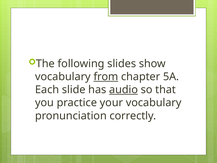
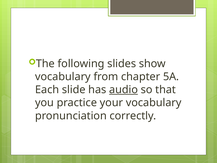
from underline: present -> none (106, 77)
